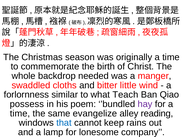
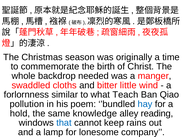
possess: possess -> pollution (27, 104)
hay colour: purple -> blue (145, 104)
time: time -> hold (20, 114)
evangelize: evangelize -> knowledge (95, 114)
